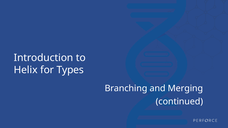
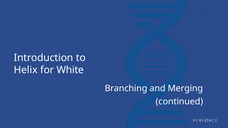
Types: Types -> White (70, 70)
